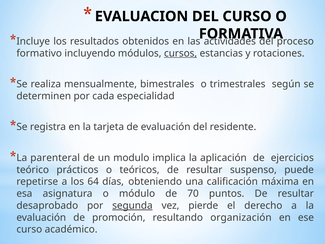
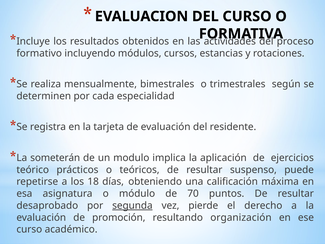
cursos underline: present -> none (181, 53)
parenteral: parenteral -> someterán (55, 158)
64: 64 -> 18 (93, 182)
